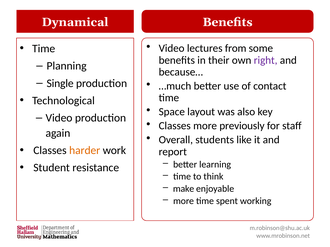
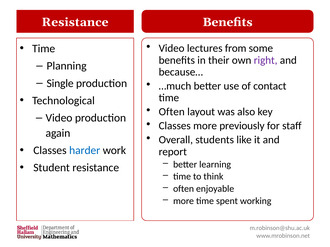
Dynamical: Dynamical -> Resistance (75, 22)
Space: Space -> Often (172, 112)
harder colour: orange -> blue (85, 151)
make: make -> often (184, 189)
